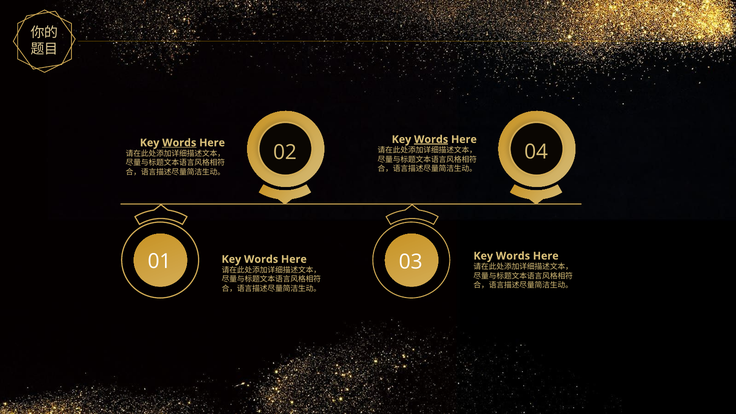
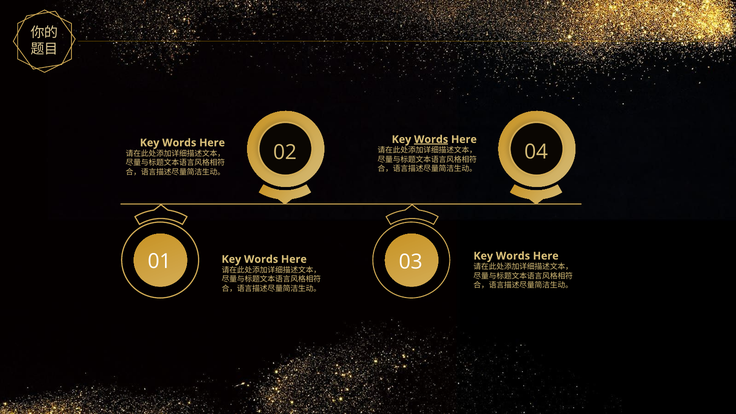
Words underline: present -> none (179, 143)
